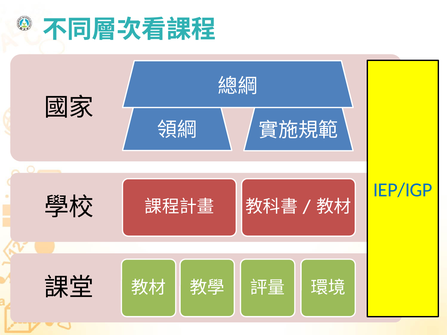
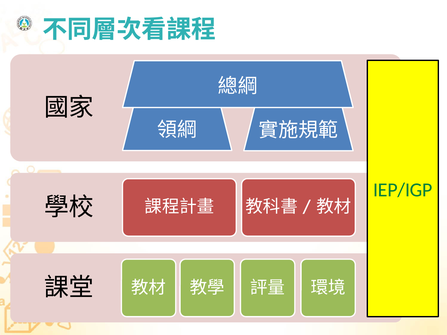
IEP/IGP colour: blue -> green (403, 190)
